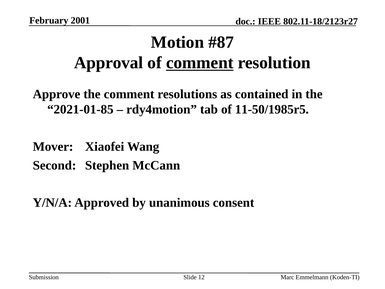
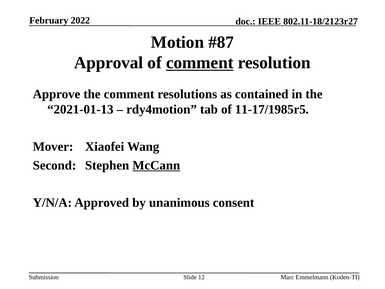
2001: 2001 -> 2022 (80, 20)
2021-01-85: 2021-01-85 -> 2021-01-13 (80, 109)
11-50/1985r5: 11-50/1985r5 -> 11-17/1985r5 (272, 109)
McCann underline: none -> present (156, 165)
